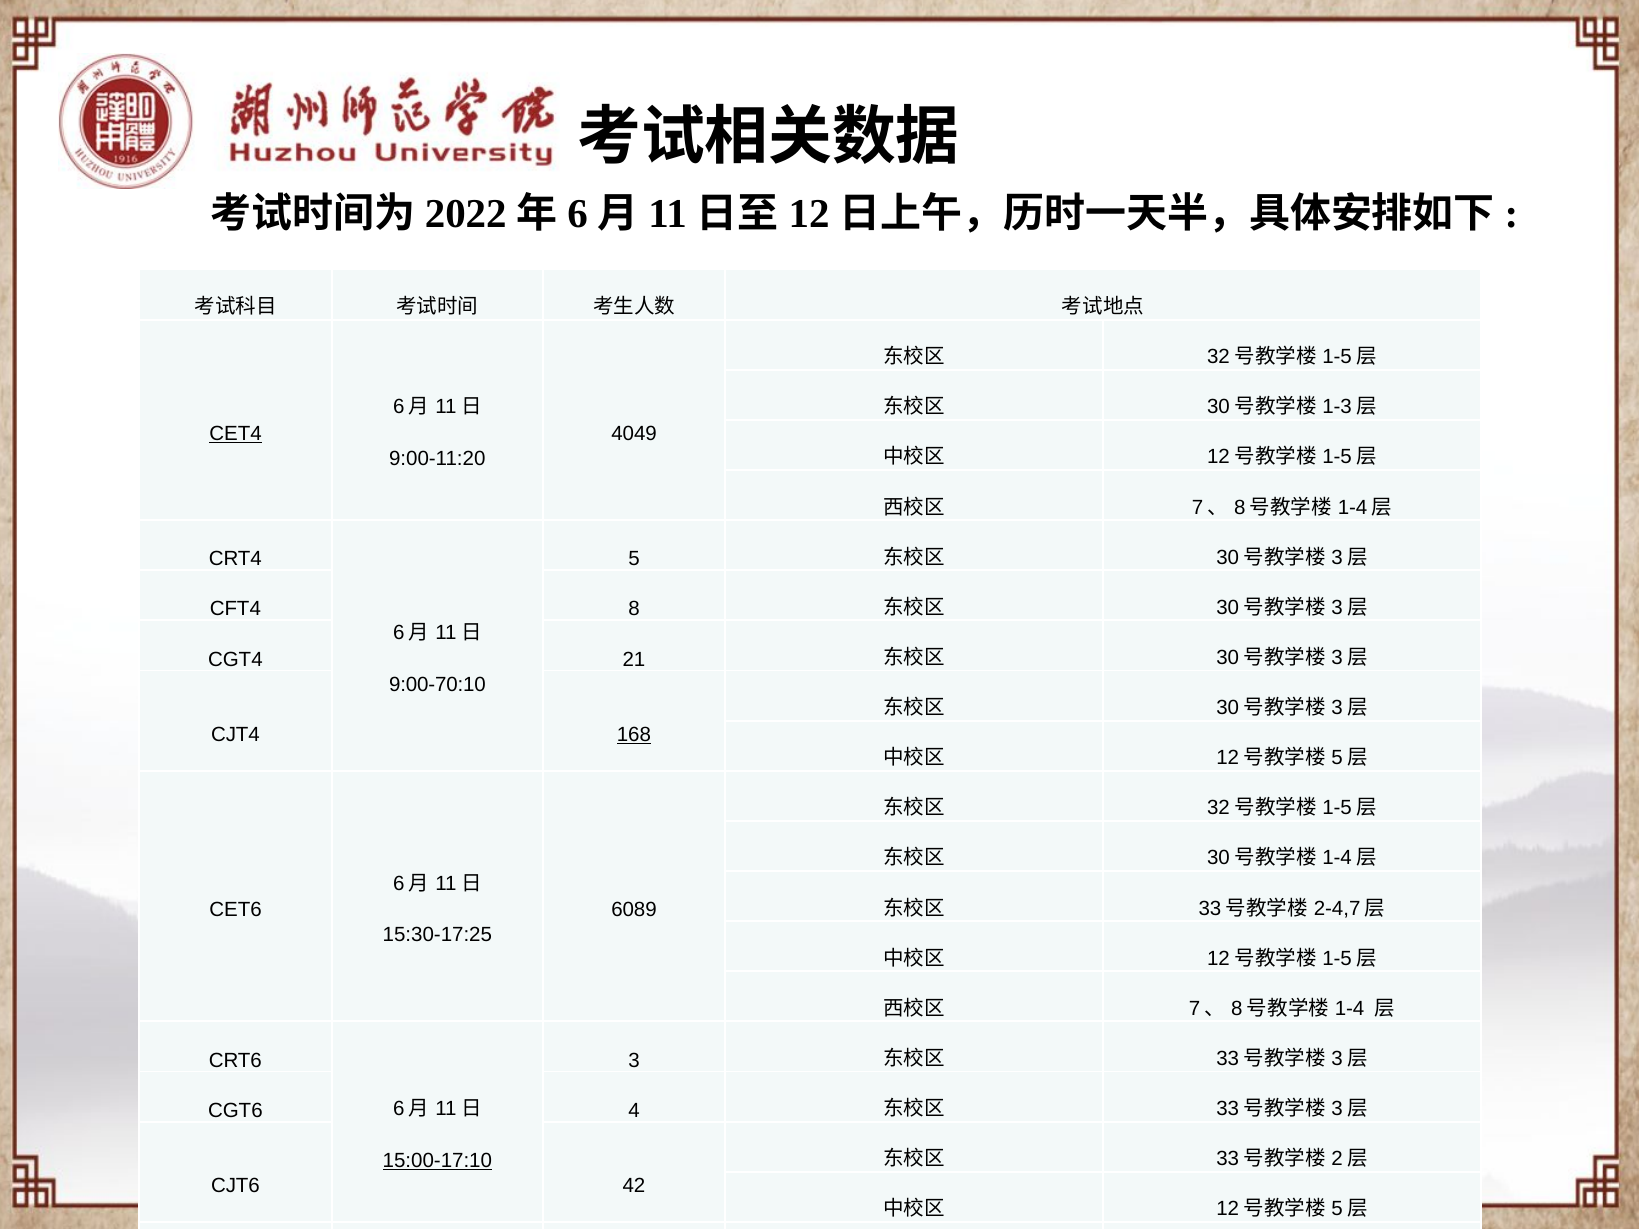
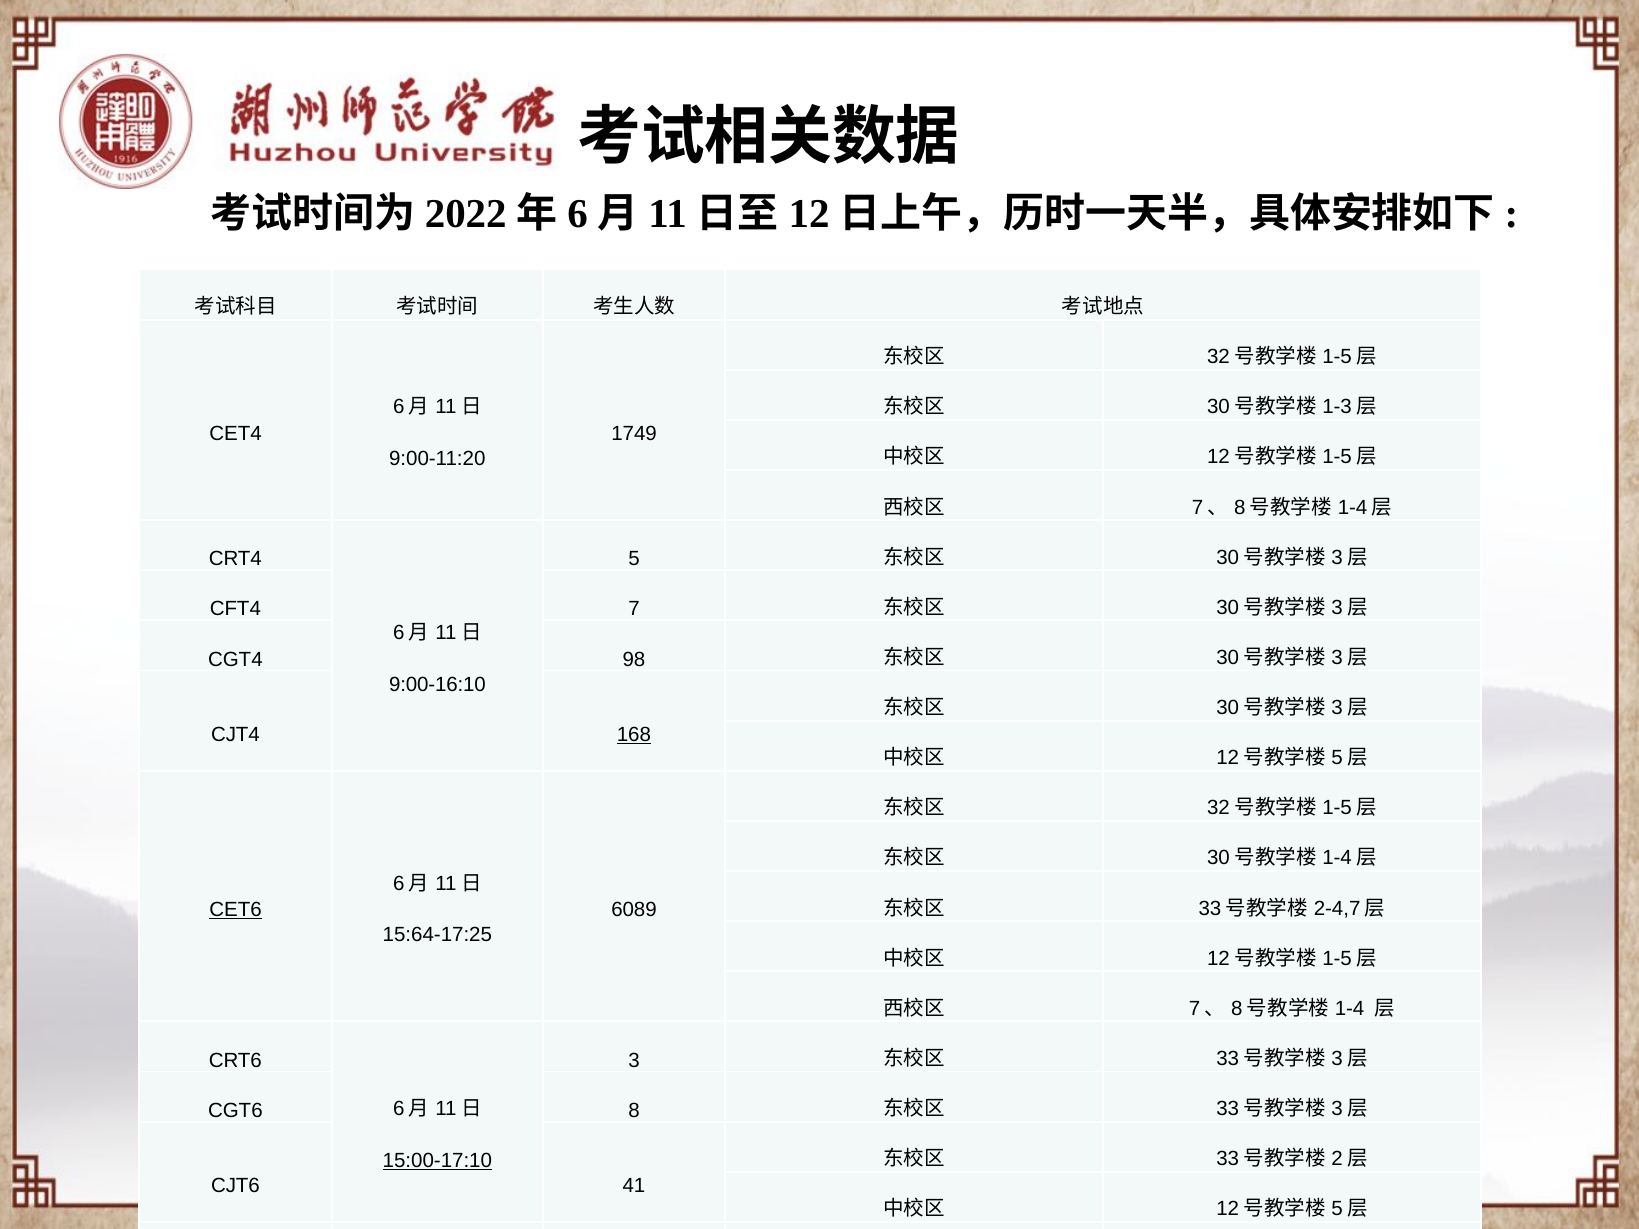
CET4 underline: present -> none (236, 434)
4049: 4049 -> 1749 (634, 434)
8: 8 -> 7 (634, 609)
21: 21 -> 98 (634, 659)
9:00-70:10: 9:00-70:10 -> 9:00-16:10 (437, 684)
CET6 underline: none -> present (236, 910)
15:30-17:25: 15:30-17:25 -> 15:64-17:25 (437, 935)
4: 4 -> 8 (634, 1111)
42: 42 -> 41 (634, 1186)
